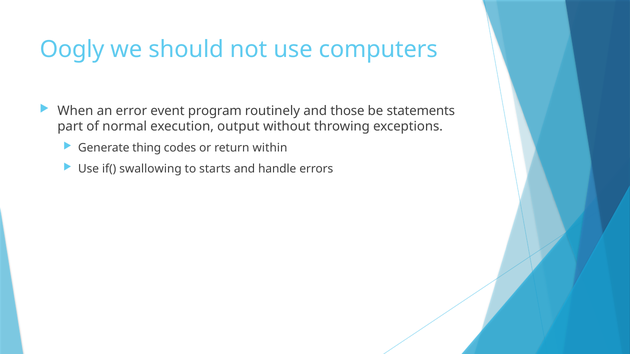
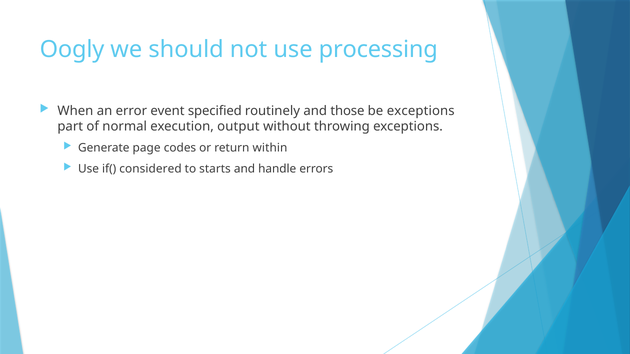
computers: computers -> processing (378, 50)
program: program -> specified (215, 111)
be statements: statements -> exceptions (421, 111)
thing: thing -> page (147, 148)
swallowing: swallowing -> considered (150, 169)
